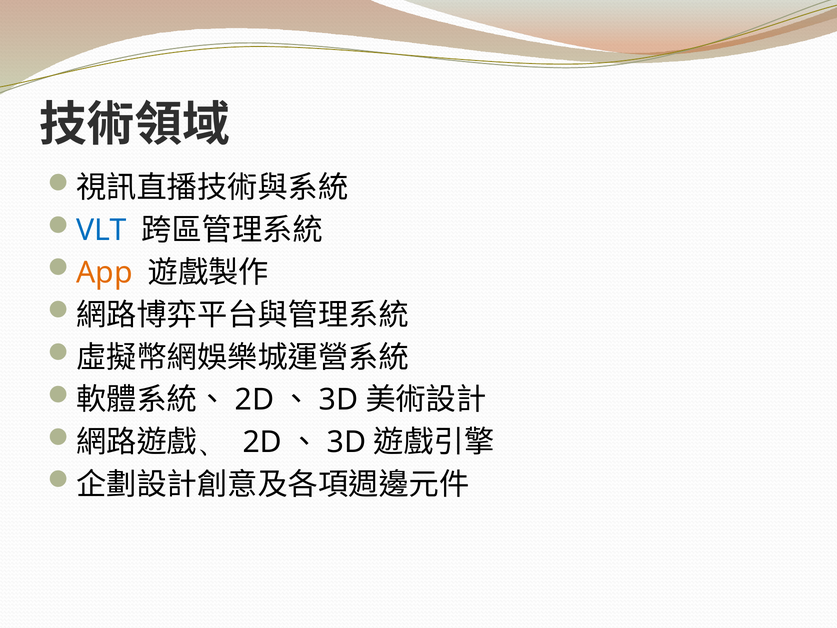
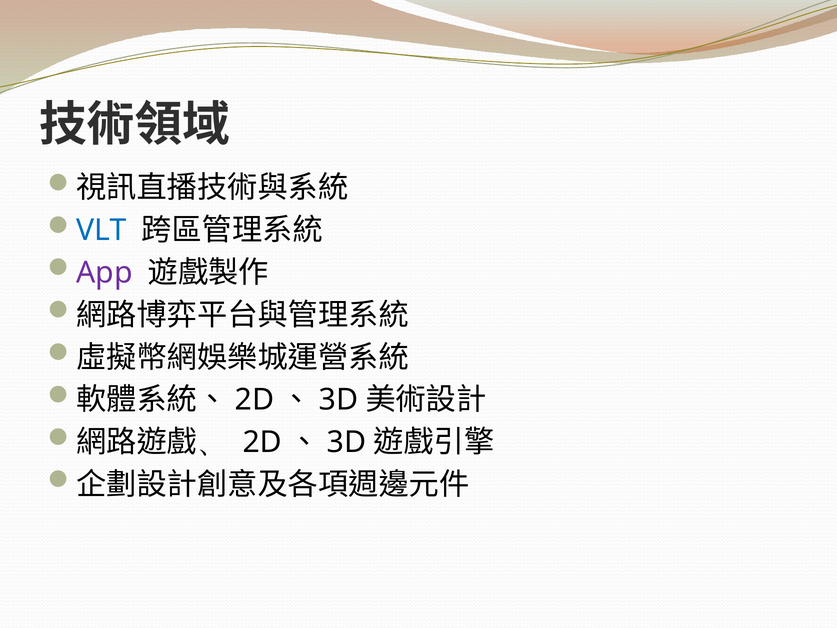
App colour: orange -> purple (104, 273)
